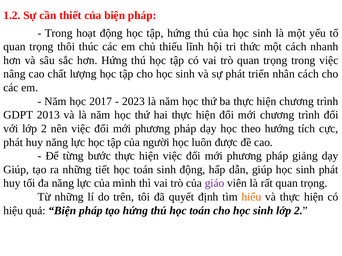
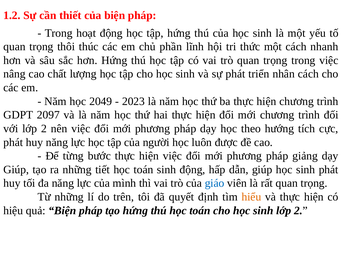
thiếu: thiếu -> phần (171, 47)
2017: 2017 -> 2049 (101, 101)
2013: 2013 -> 2097 (48, 115)
giáo colour: purple -> blue (215, 184)
